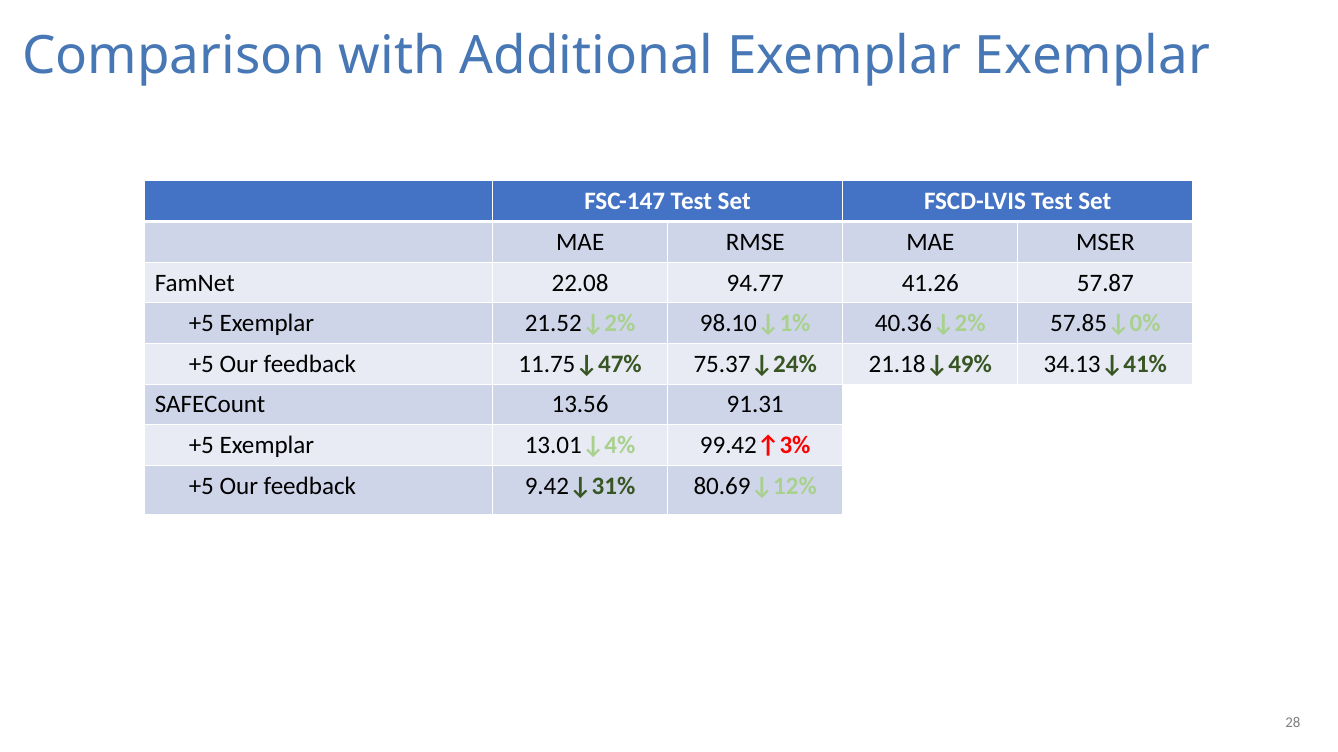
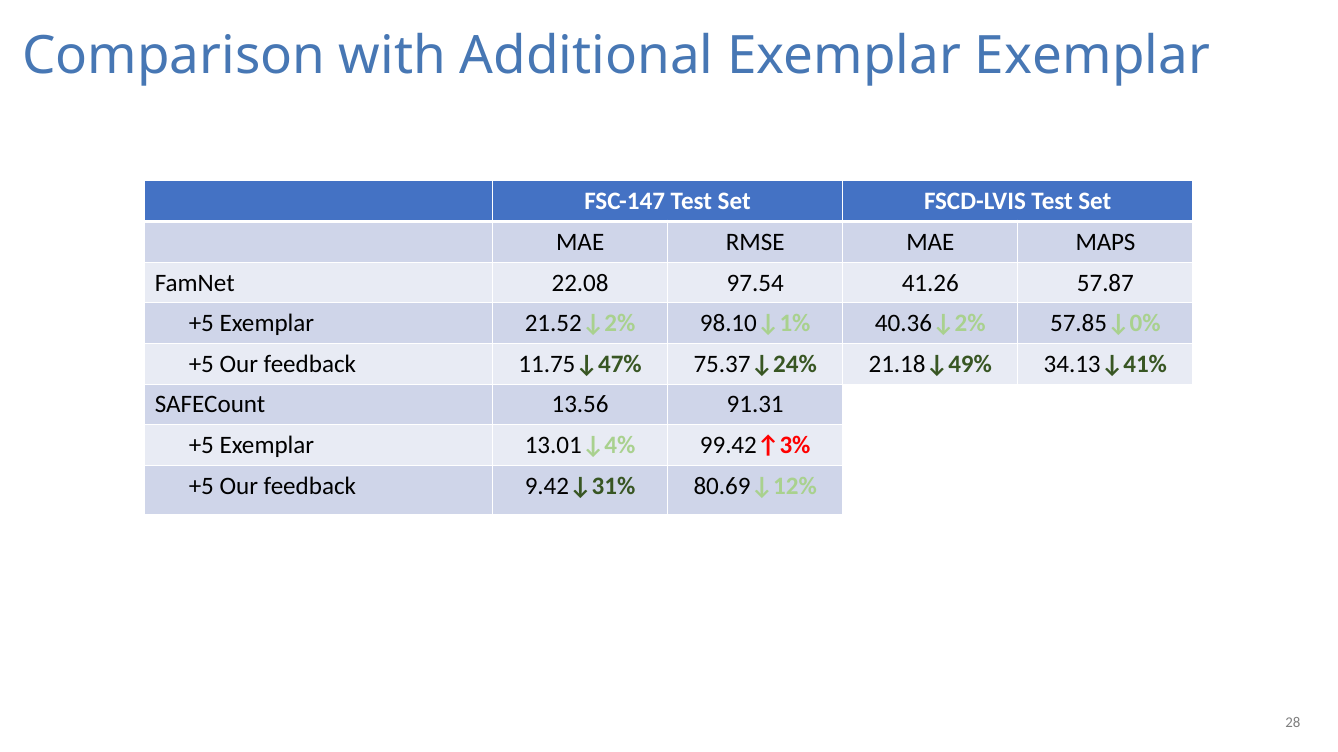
MSER: MSER -> MAPS (1106, 242)
94.77: 94.77 -> 97.54 (755, 283)
